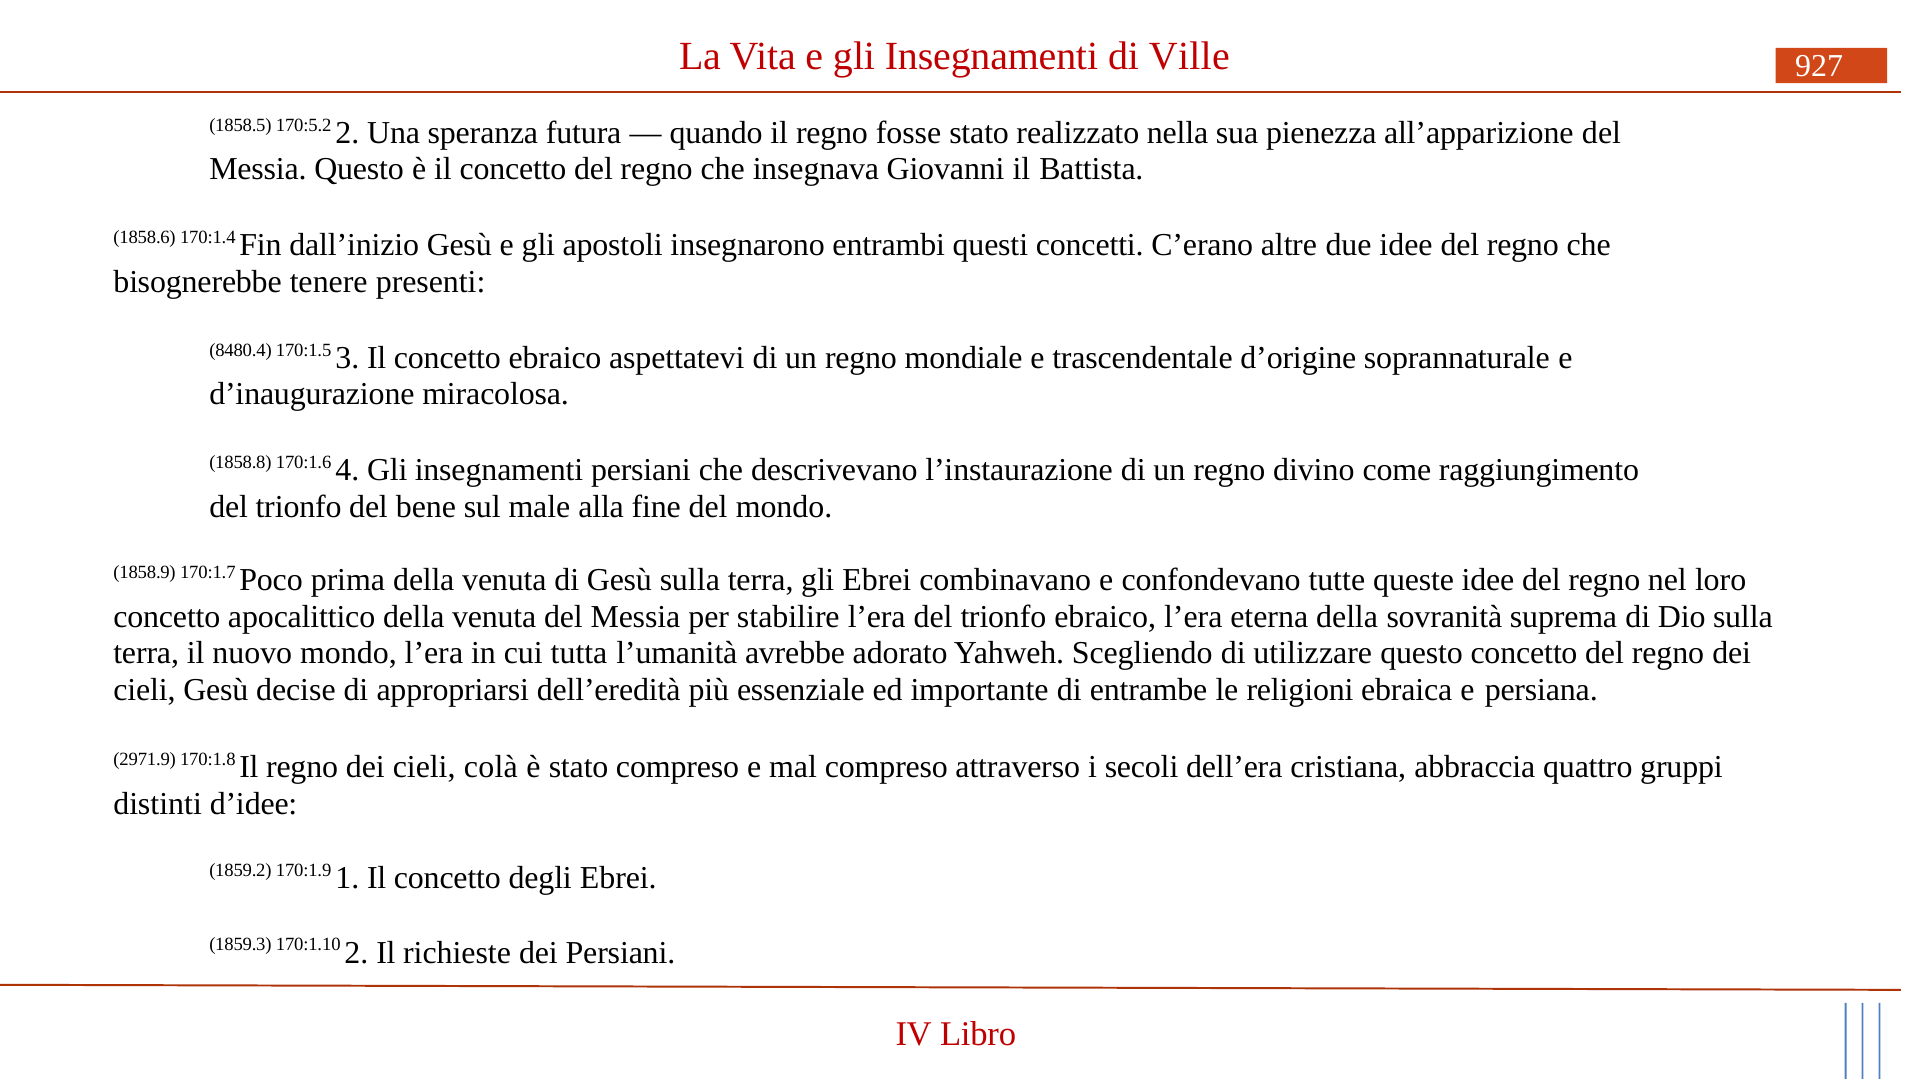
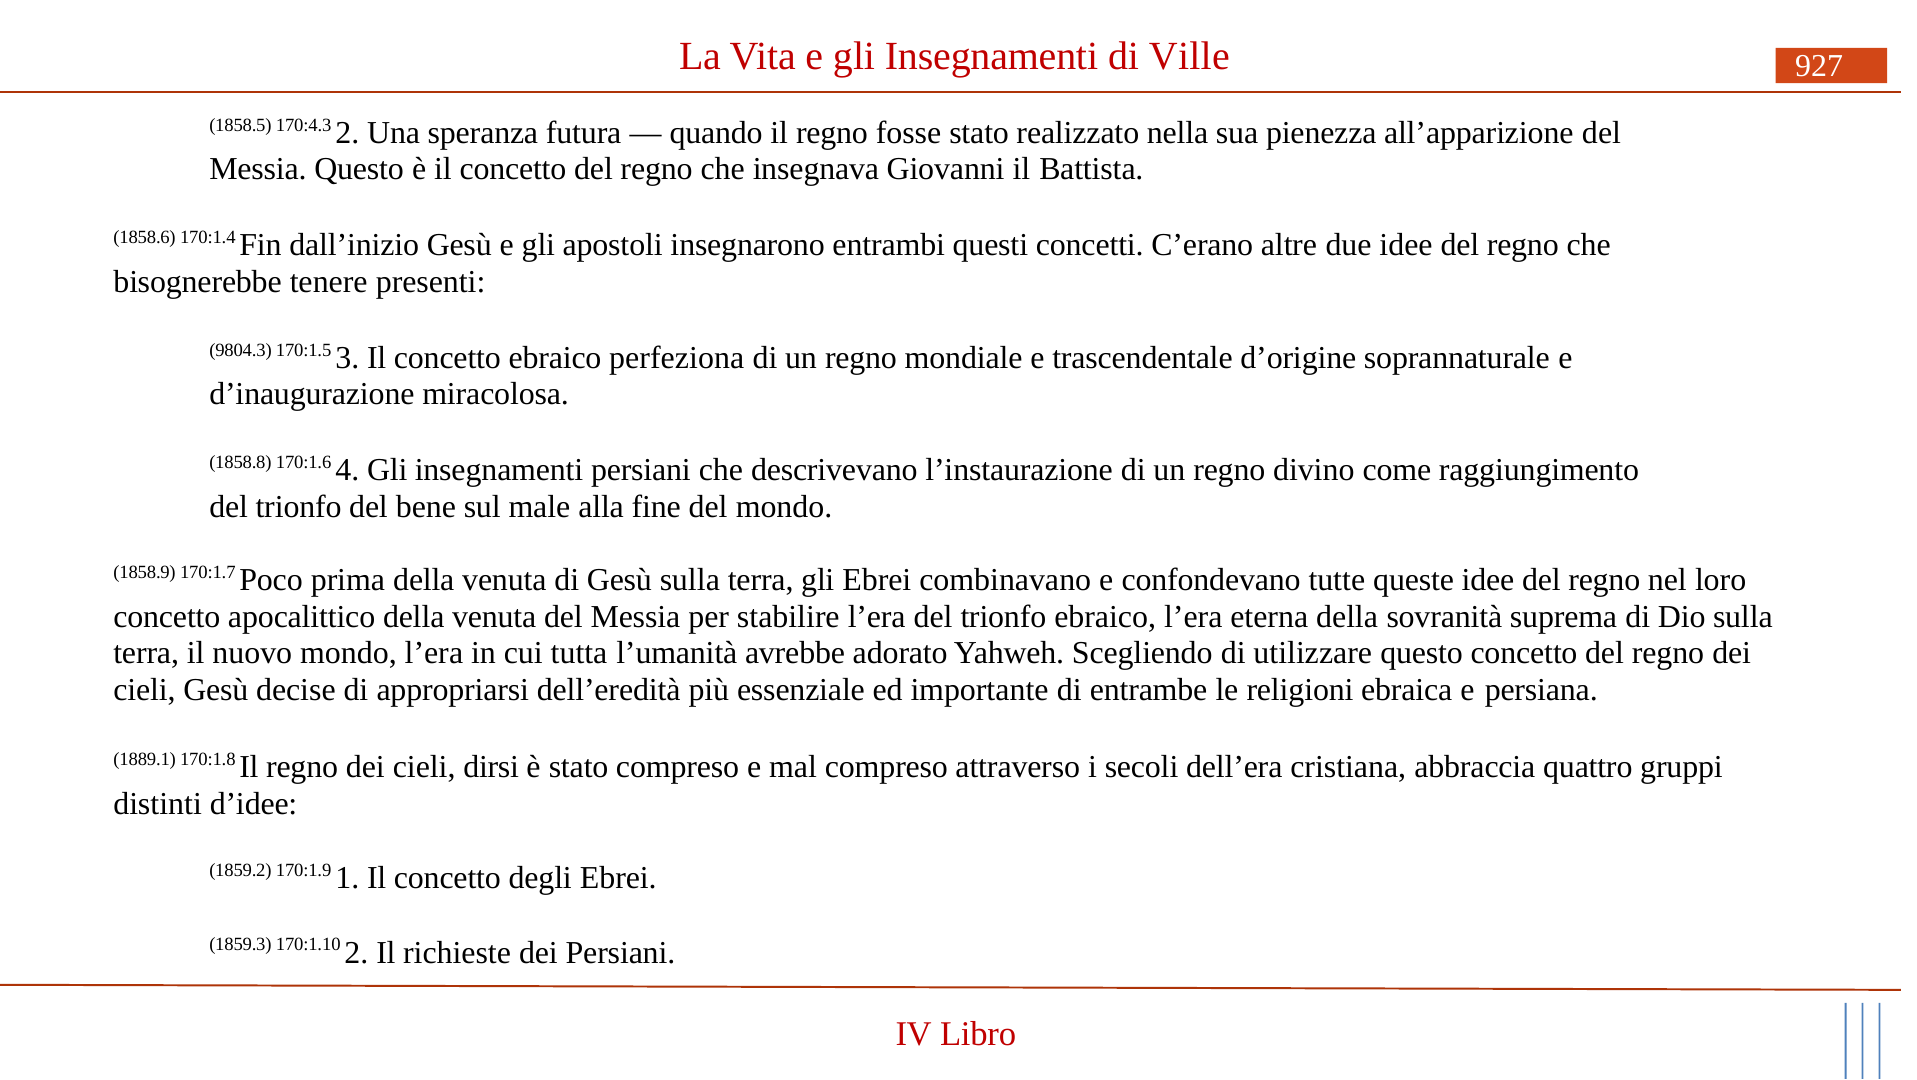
170:5.2: 170:5.2 -> 170:4.3 (304, 125)
8480.4: 8480.4 -> 9804.3 (240, 350)
aspettatevi: aspettatevi -> perfeziona (677, 357)
2971.9: 2971.9 -> 1889.1 (145, 759)
colà: colà -> dirsi (491, 767)
